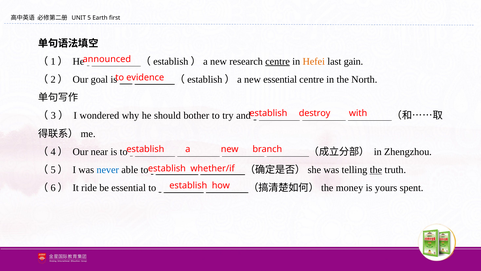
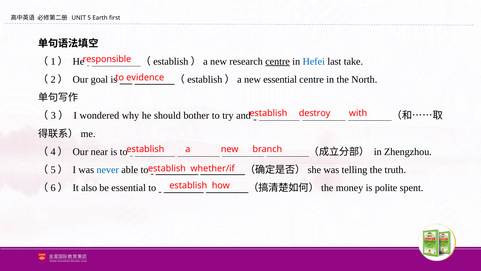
announced: announced -> responsible (107, 59)
Hefei colour: orange -> blue (314, 61)
gain: gain -> take (353, 61)
the underline: present -> none (376, 170)
ride: ride -> also (89, 188)
yours: yours -> polite (386, 188)
